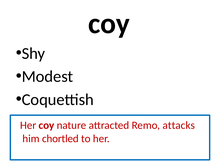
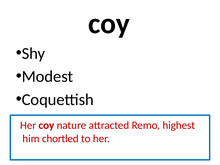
attacks: attacks -> highest (179, 125)
